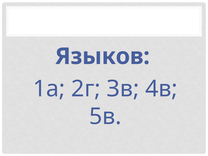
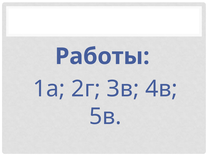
Языков: Языков -> Работы (102, 56)
